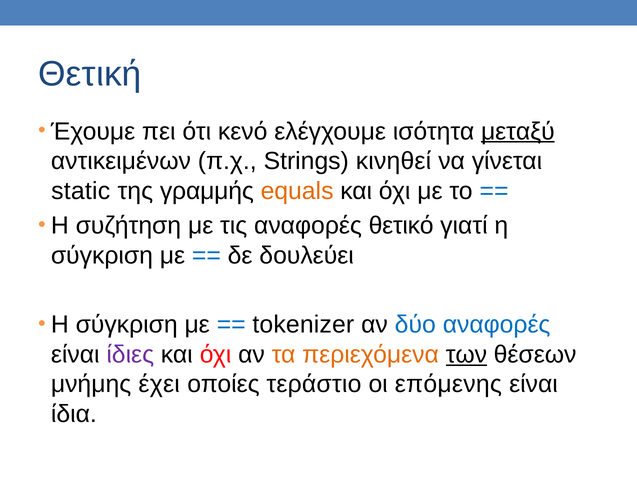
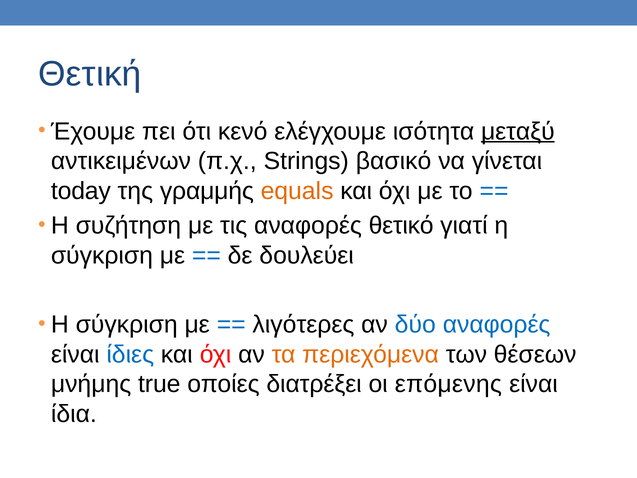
κινηθεί: κινηθεί -> βασικό (394, 161)
static: static -> today (81, 191)
tokenizer: tokenizer -> λιγότερες (303, 325)
ίδιες colour: purple -> blue (130, 354)
των underline: present -> none (466, 354)
έχει: έχει -> true (159, 384)
τεράστιο: τεράστιο -> διατρέξει (314, 384)
